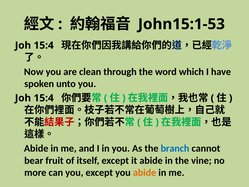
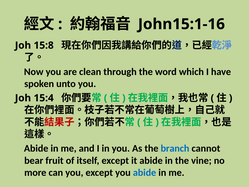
John15:1-53: John15:1-53 -> John15:1-16 (181, 24)
15:4: 15:4 -> 15:8 (44, 45)
abide colour: orange -> blue (145, 172)
